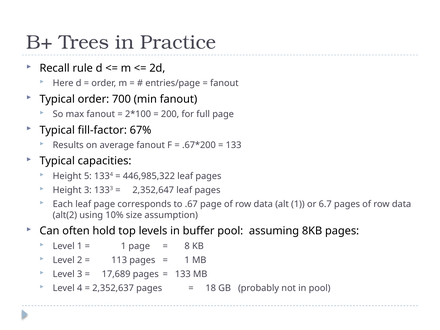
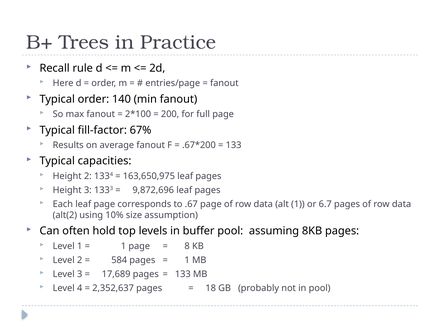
700: 700 -> 140 (121, 99)
Height 5: 5 -> 2 (88, 176)
446,985,322: 446,985,322 -> 163,650,975 (149, 176)
2,352,647: 2,352,647 -> 9,872,696 (153, 190)
113: 113 -> 584 (119, 260)
